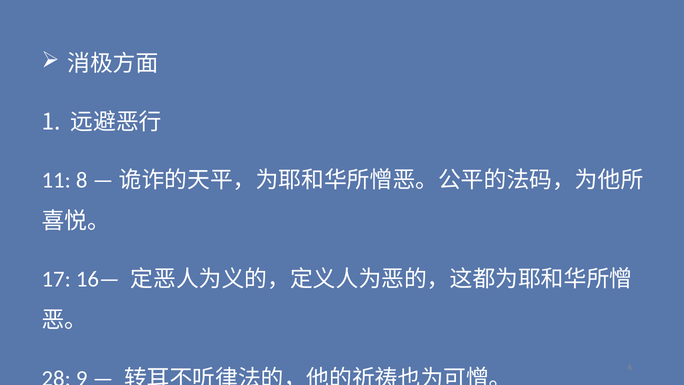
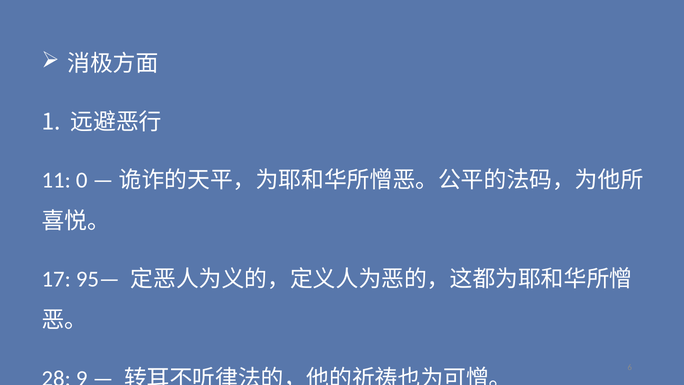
8: 8 -> 0 (82, 180)
16—: 16— -> 95— (98, 279)
